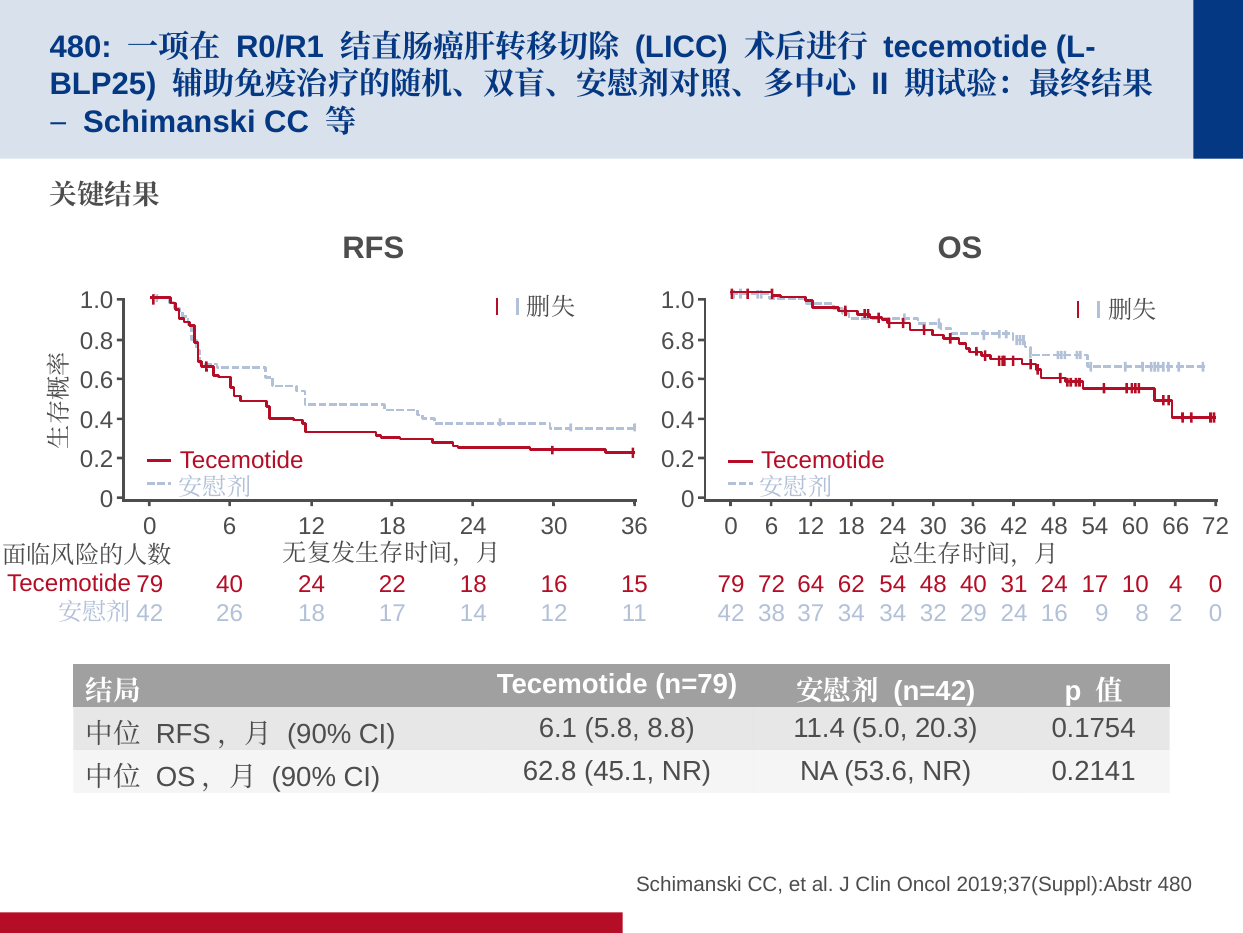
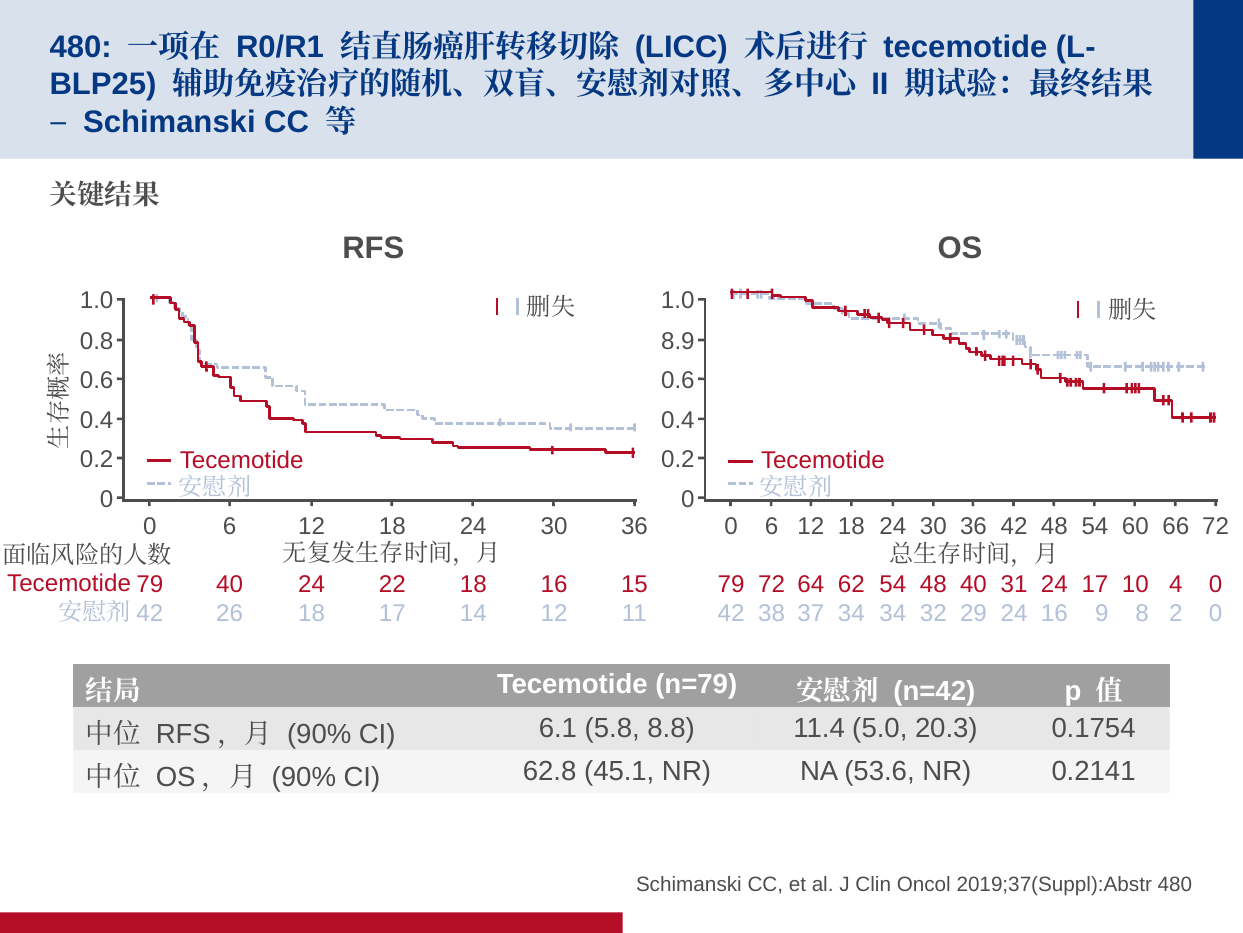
6.8: 6.8 -> 8.9 (678, 341)
